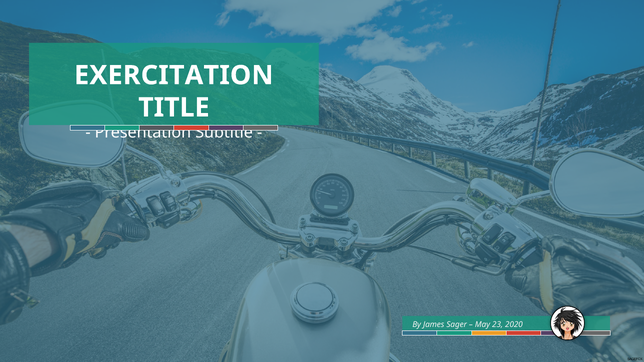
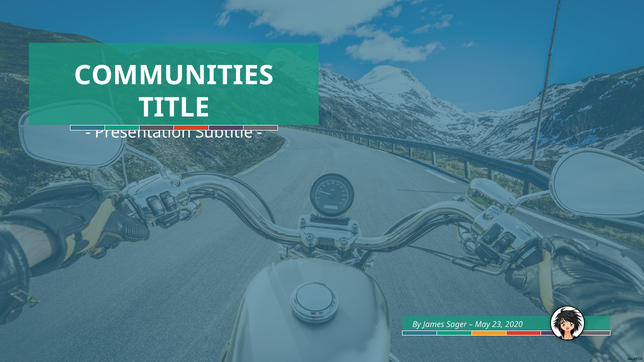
EXERCITATION: EXERCITATION -> COMMUNITIES (174, 75)
